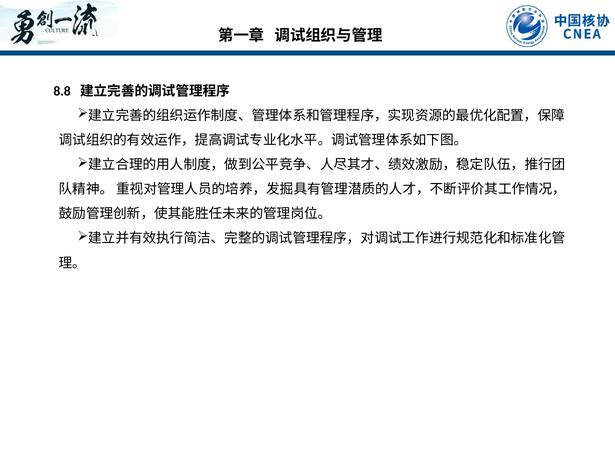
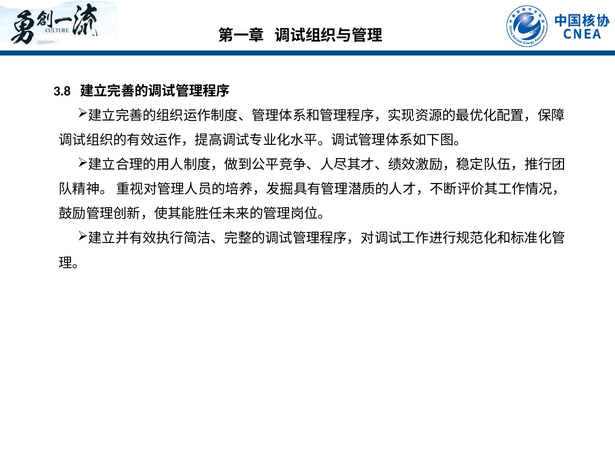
8.8: 8.8 -> 3.8 (62, 91)
